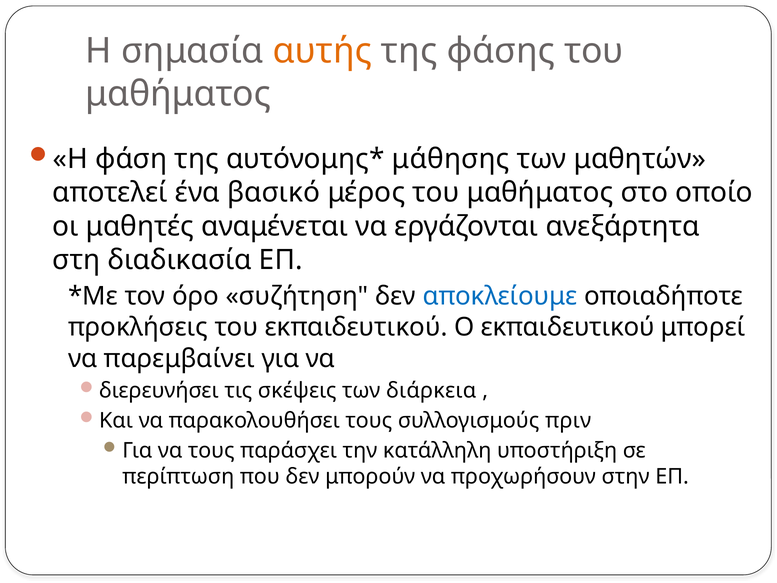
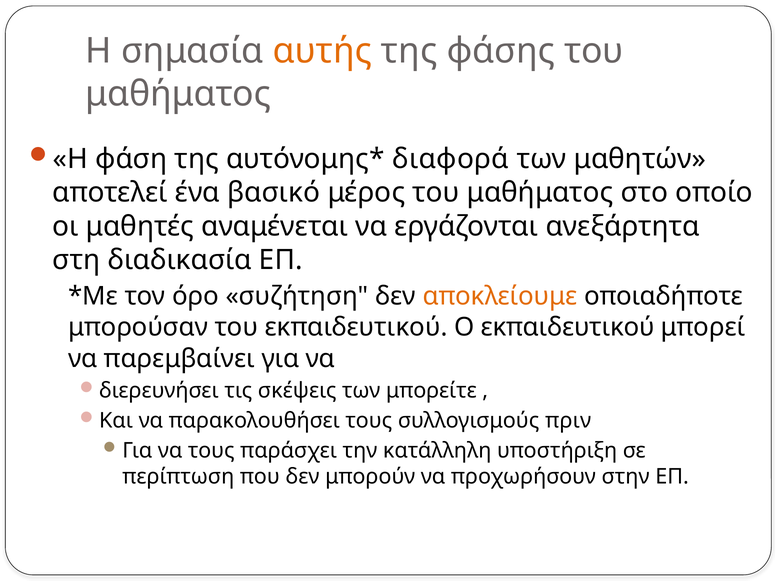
μάθησης: μάθησης -> διαφορά (451, 159)
αποκλείουμε colour: blue -> orange (500, 296)
προκλήσεις: προκλήσεις -> μπορούσαν (138, 327)
διάρκεια: διάρκεια -> μπορείτε (431, 391)
